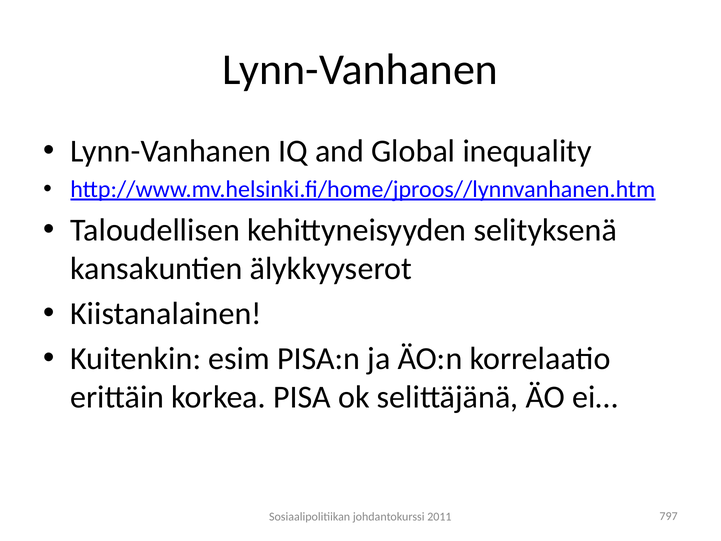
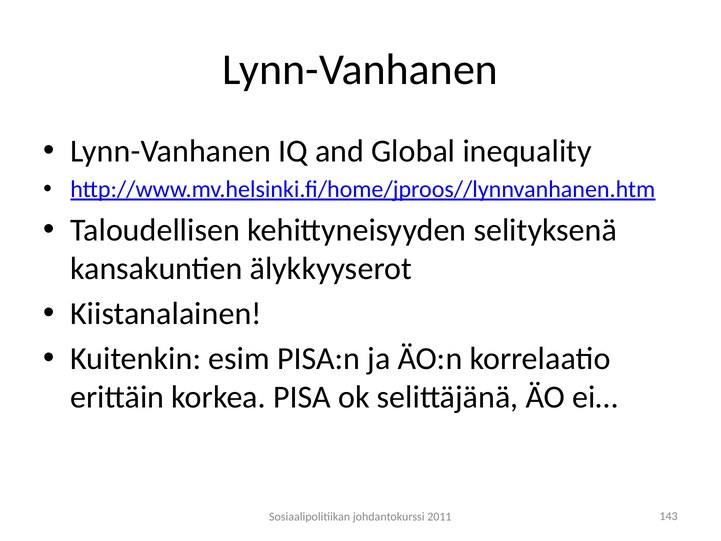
797: 797 -> 143 (669, 516)
